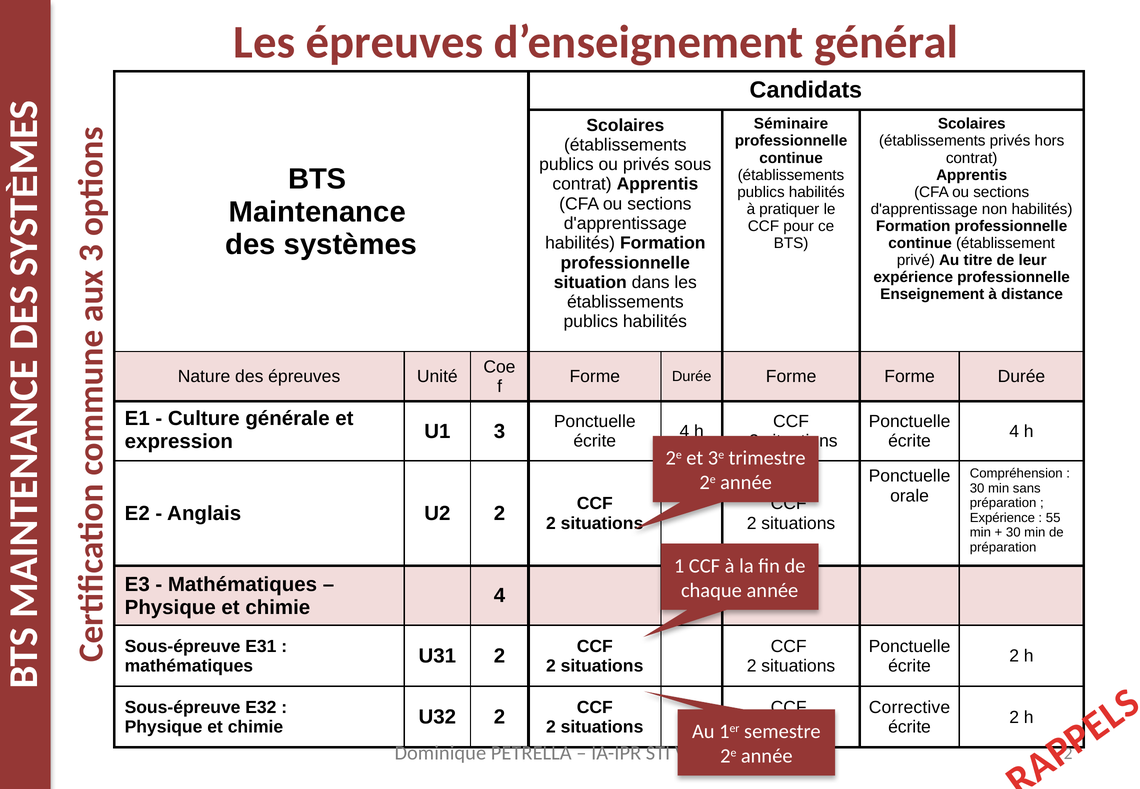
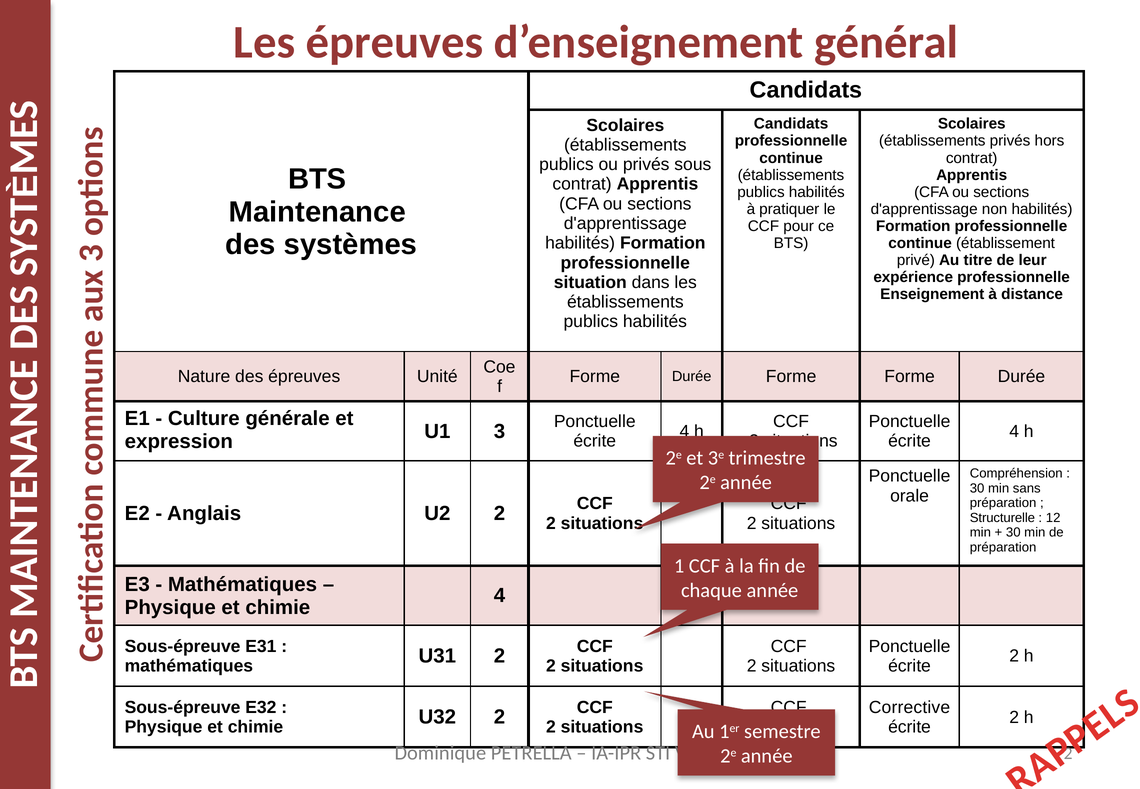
Séminaire: Séminaire -> Candidats (791, 124)
Expérience: Expérience -> Structurelle (1002, 518)
55: 55 -> 12 (1053, 518)
